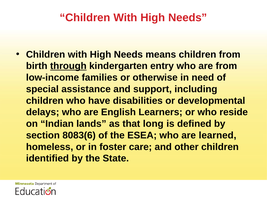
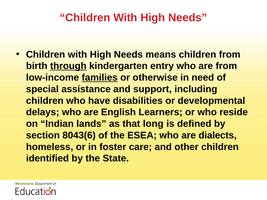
families underline: none -> present (100, 78)
8083(6: 8083(6 -> 8043(6 (79, 135)
learned: learned -> dialects (218, 135)
